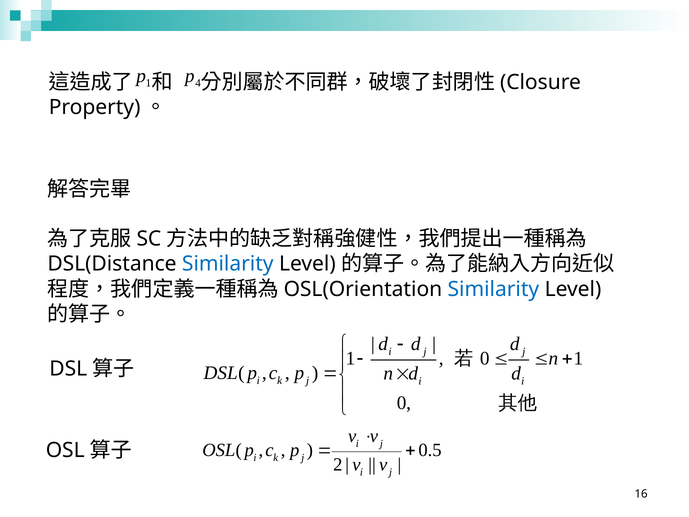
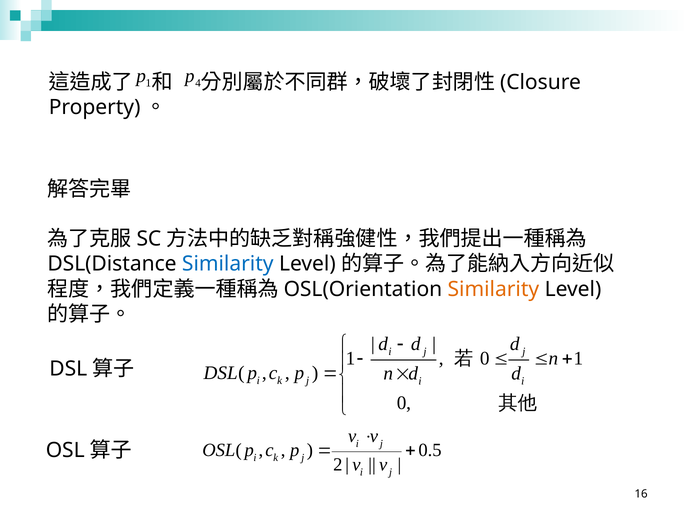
Similarity colour: blue -> orange (493, 289)
